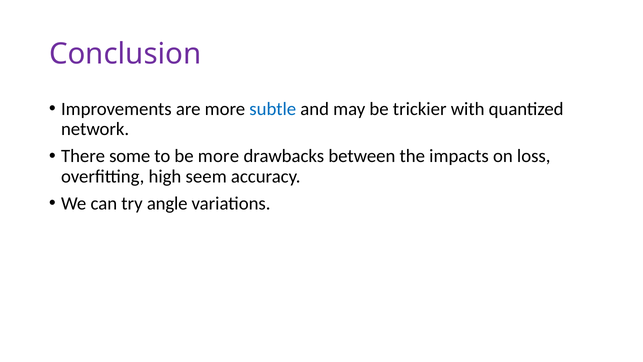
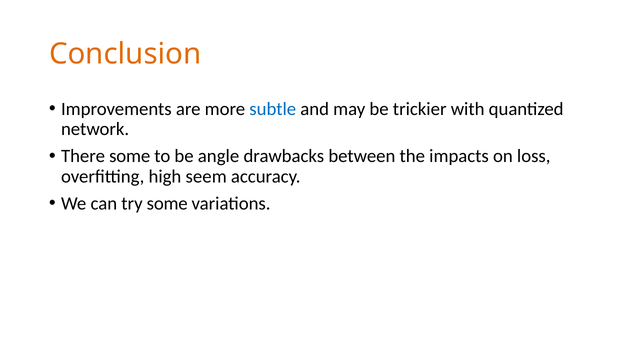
Conclusion colour: purple -> orange (125, 54)
be more: more -> angle (219, 156)
try angle: angle -> some (167, 203)
